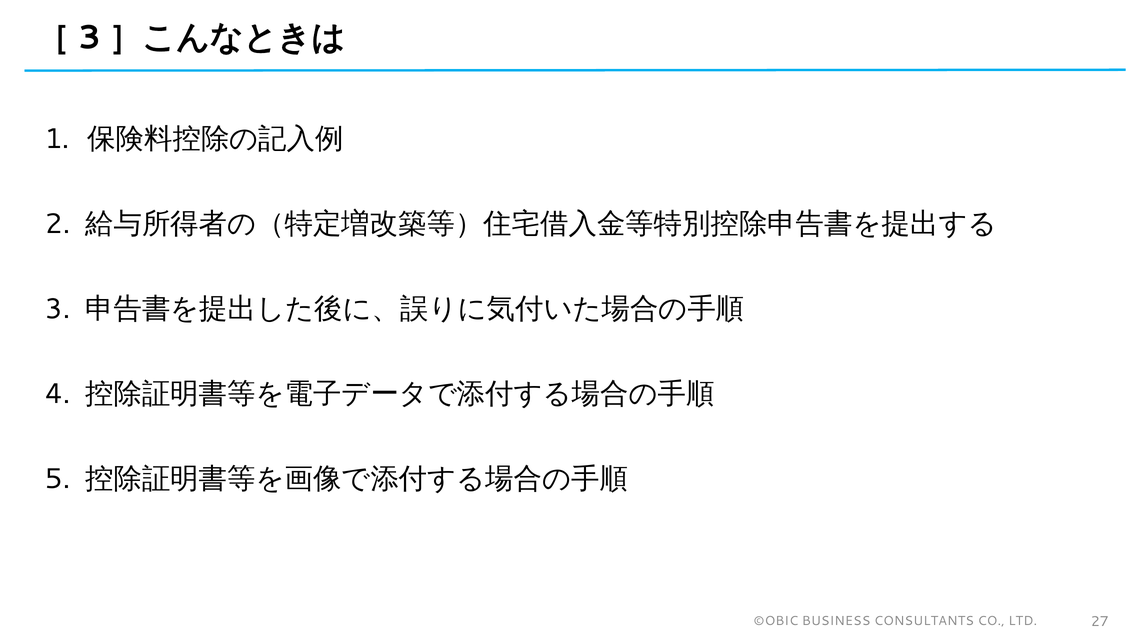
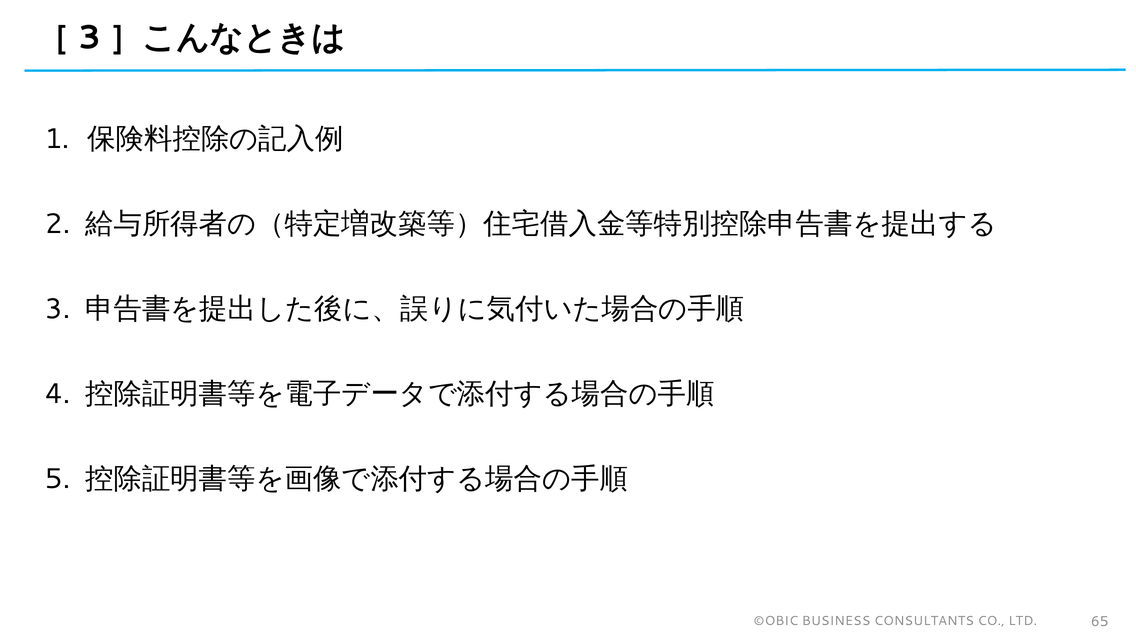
27: 27 -> 65 (1100, 621)
